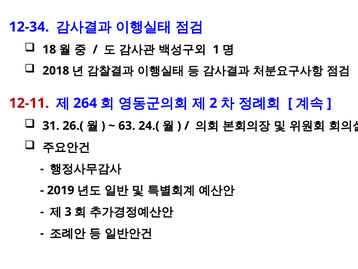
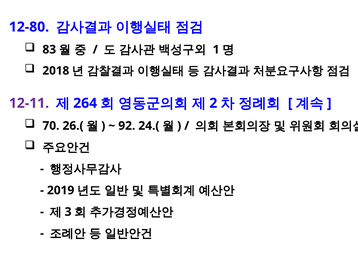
12-34: 12-34 -> 12-80 (29, 27)
18: 18 -> 83 (49, 49)
12-11 colour: red -> purple (29, 103)
31: 31 -> 70 (51, 126)
63: 63 -> 92 (127, 126)
